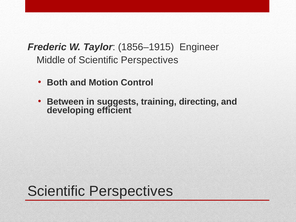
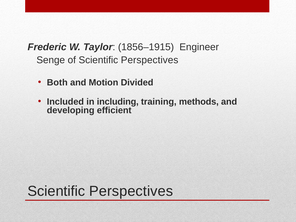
Middle: Middle -> Senge (51, 60)
Control: Control -> Divided (137, 82)
Between: Between -> Included (65, 102)
suggests: suggests -> including (118, 102)
directing: directing -> methods (199, 102)
